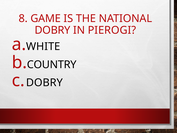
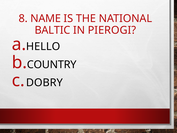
GAME: GAME -> NAME (46, 19)
DOBRY: DOBRY -> BALTIC (52, 30)
WHITE: WHITE -> HELLO (43, 46)
